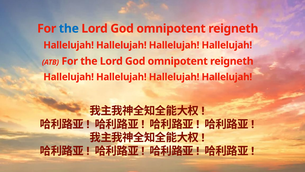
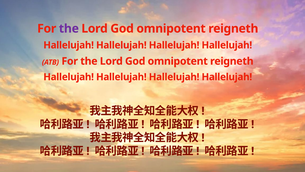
the colour: blue -> purple (69, 29)
